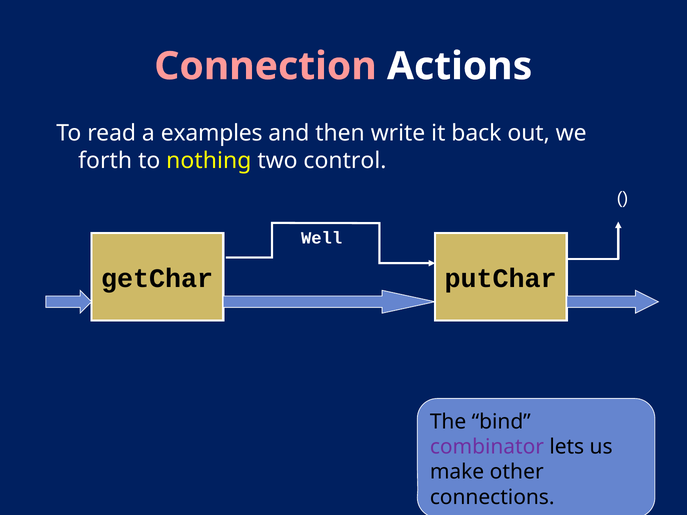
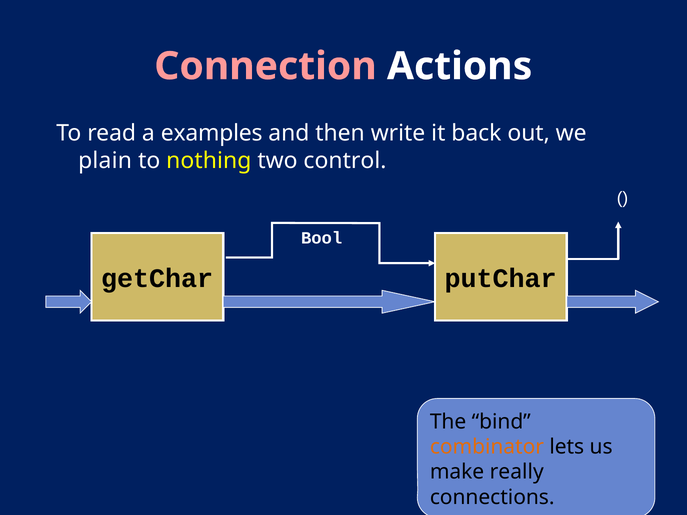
forth: forth -> plain (105, 161)
Well: Well -> Bool (322, 238)
combinator colour: purple -> orange (487, 447)
other: other -> really (517, 472)
